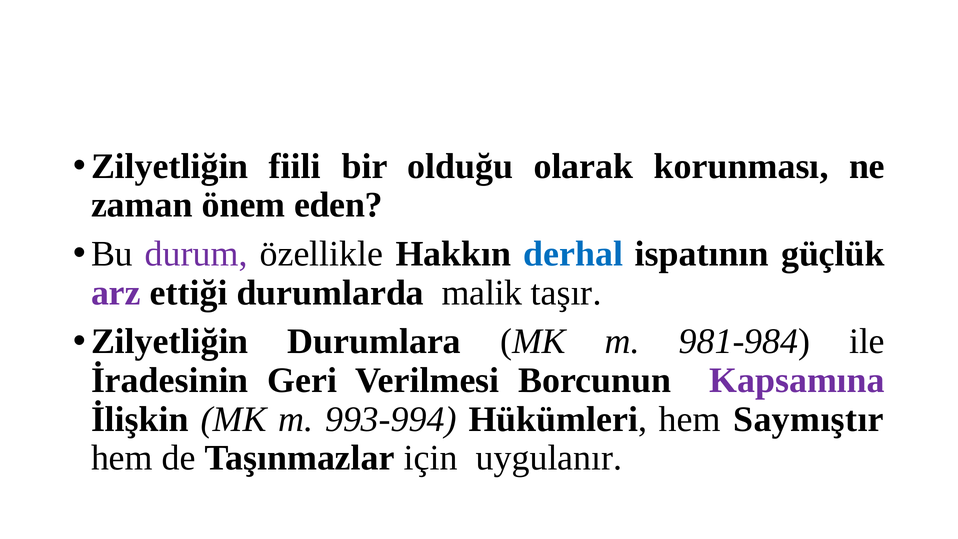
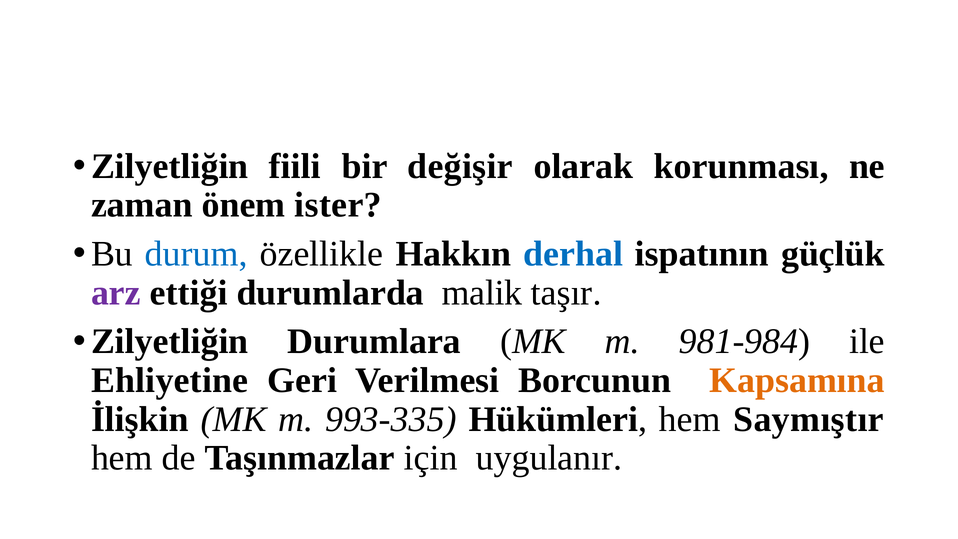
olduğu: olduğu -> değişir (460, 166)
eden: eden -> ister (338, 205)
durum colour: purple -> blue (196, 254)
İradesinin: İradesinin -> Ehliyetine (170, 380)
Kapsamına colour: purple -> orange (797, 380)
993-994: 993-994 -> 993-335 (391, 419)
